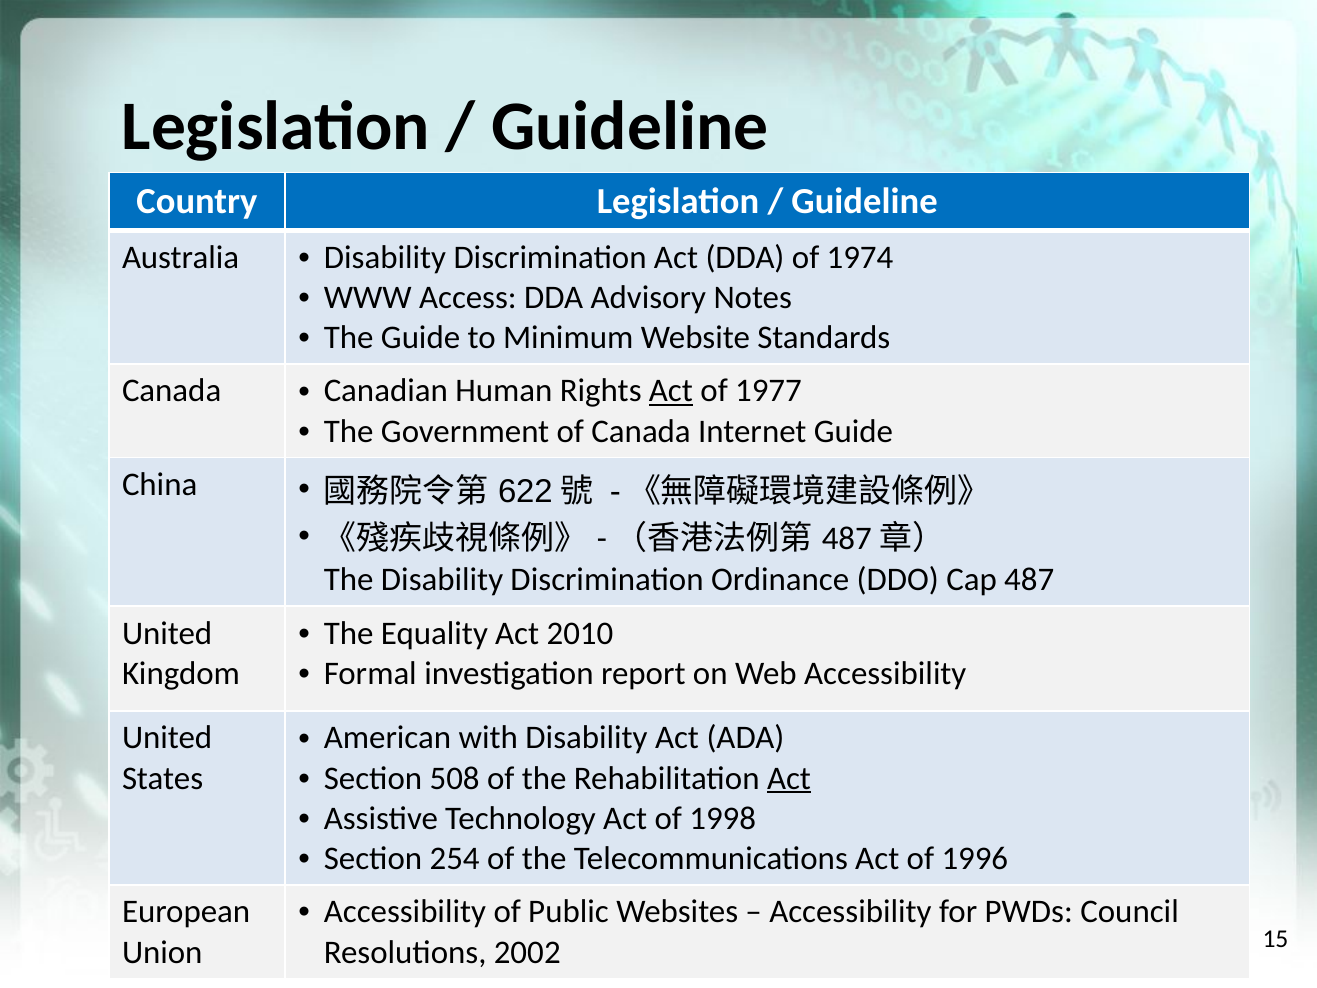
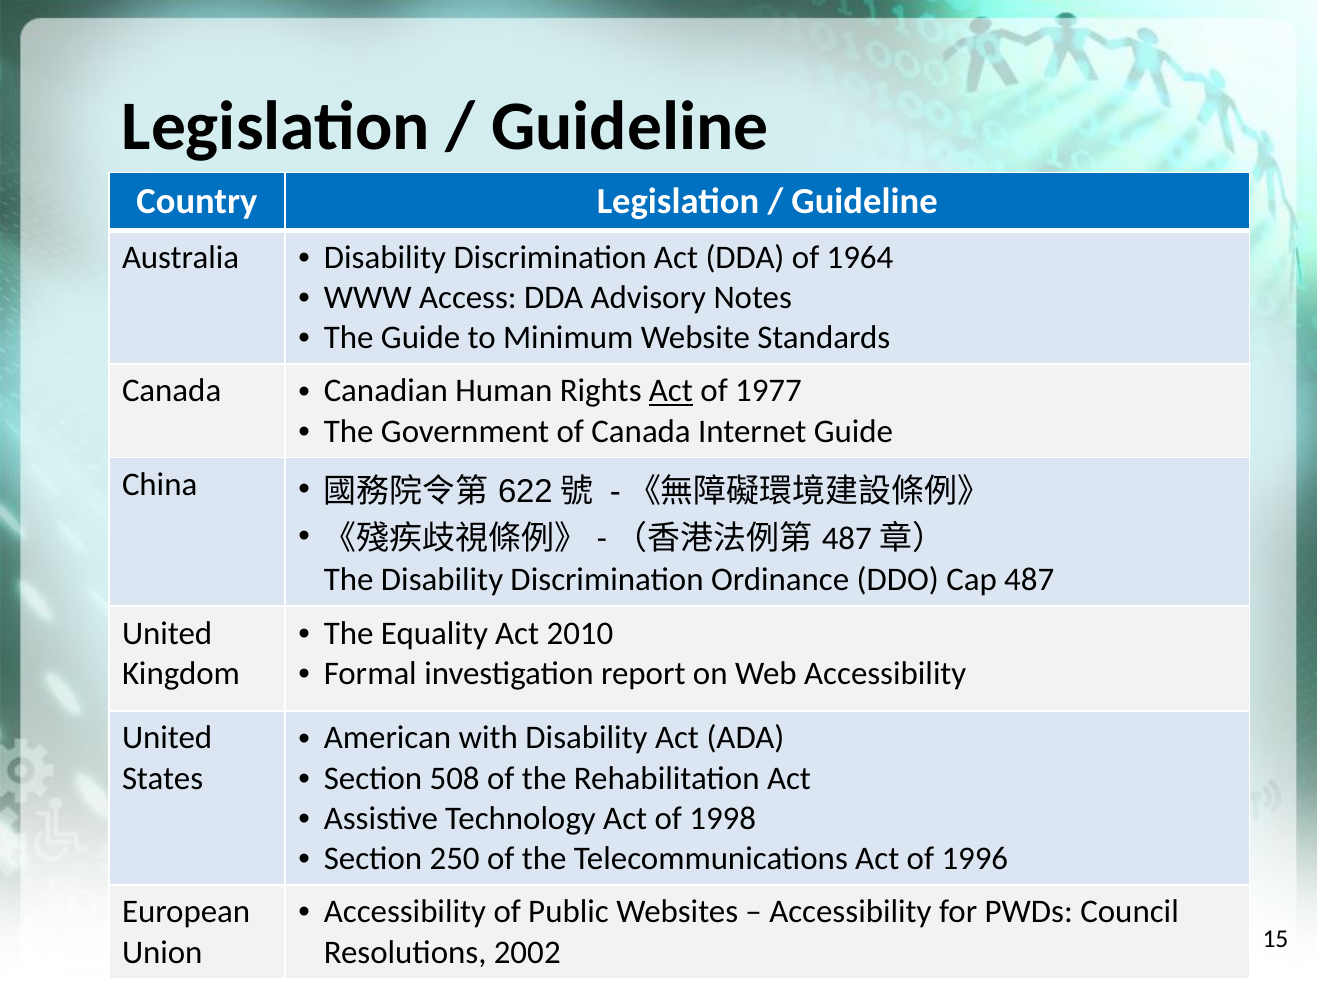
1974: 1974 -> 1964 (860, 257)
Act underline: present -> none (789, 778)
254: 254 -> 250 (455, 858)
